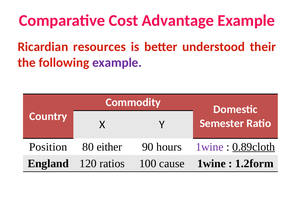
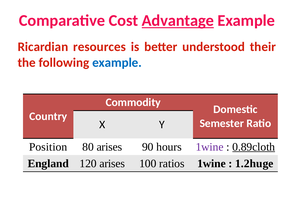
Advantage underline: none -> present (178, 21)
example colour: purple -> blue (117, 63)
80 either: either -> arises (109, 147)
120 ratios: ratios -> arises (112, 164)
cause: cause -> ratios (172, 164)
1.2form: 1.2form -> 1.2huge (254, 164)
